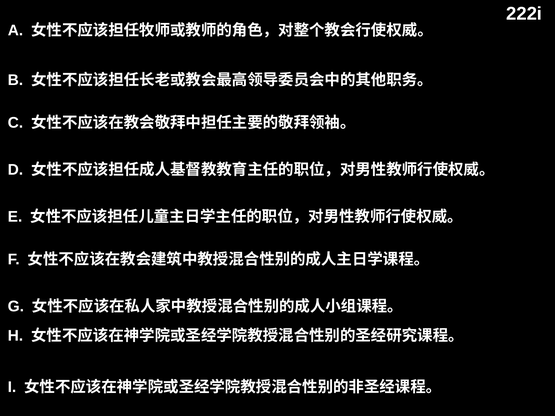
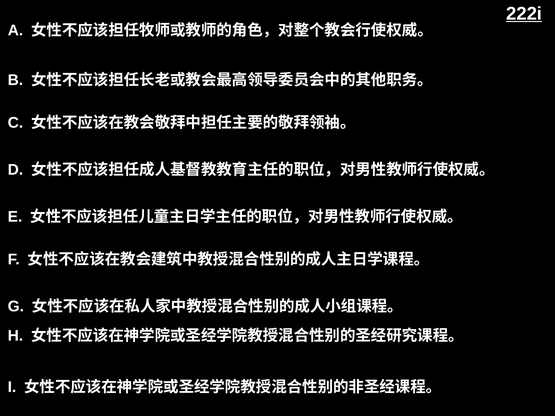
222i underline: none -> present (524, 14)
